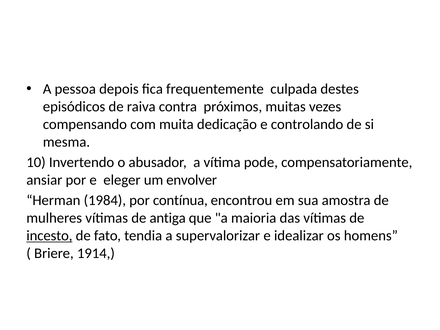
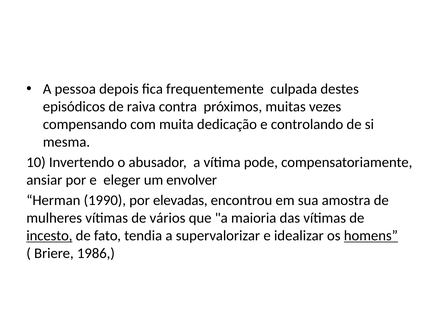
1984: 1984 -> 1990 (105, 200)
contínua: contínua -> elevadas (180, 200)
antiga: antiga -> vários (168, 218)
homens underline: none -> present (371, 236)
1914: 1914 -> 1986 (96, 253)
